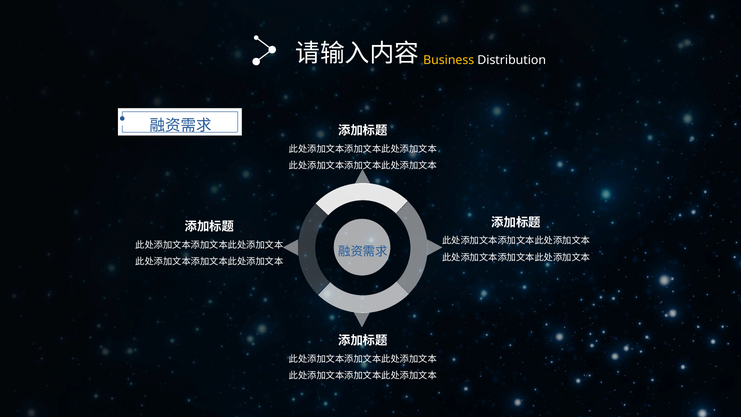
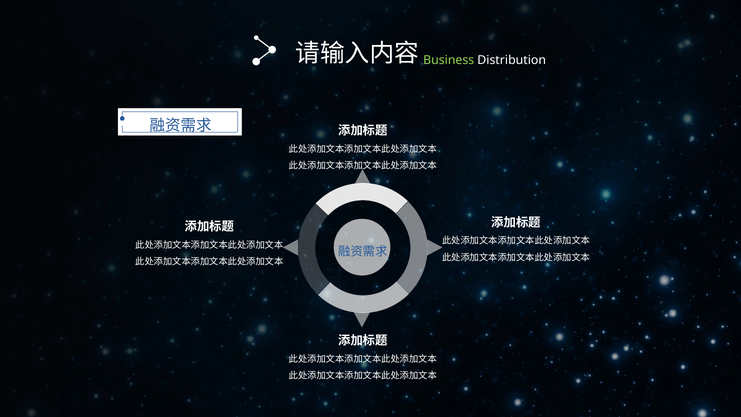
Business colour: yellow -> light green (449, 60)
